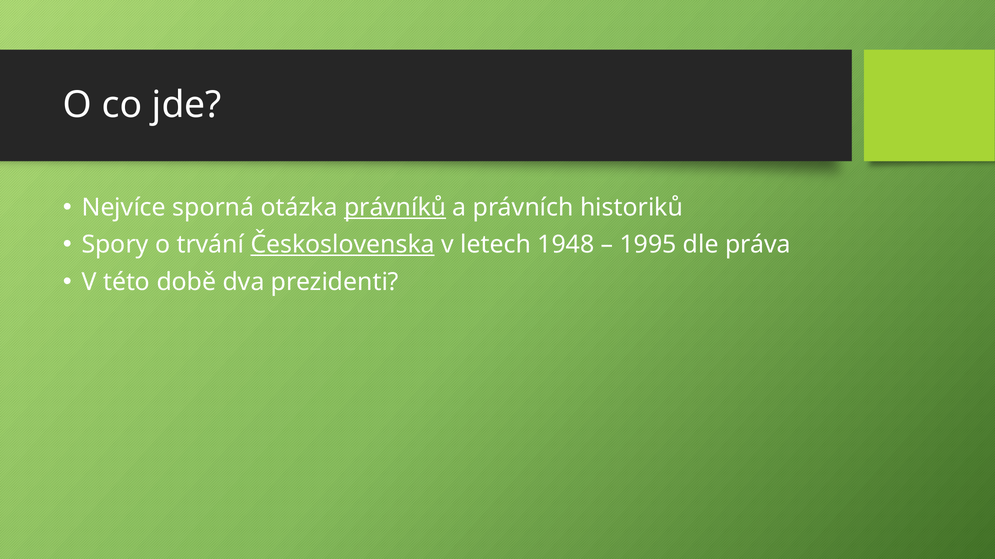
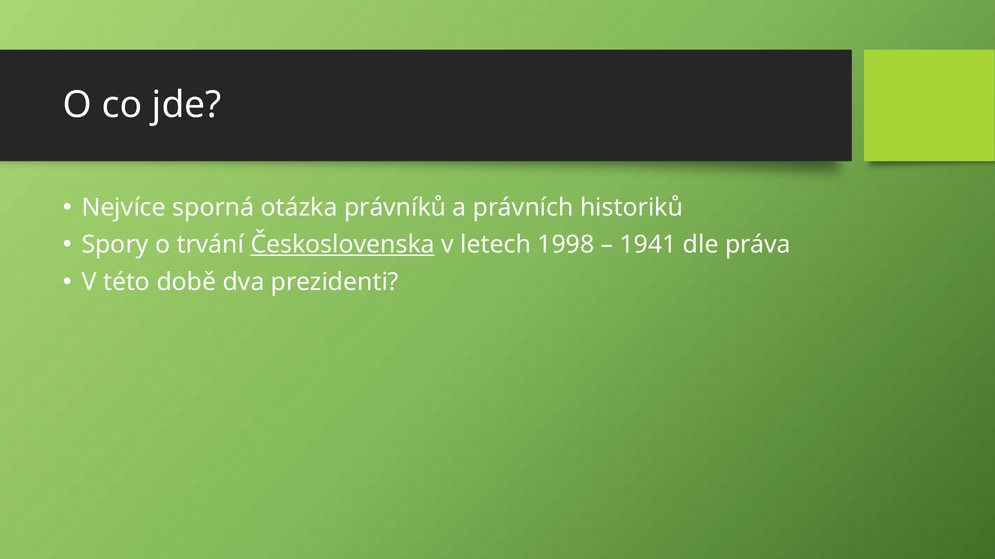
právníků underline: present -> none (395, 208)
1948: 1948 -> 1998 (566, 245)
1995: 1995 -> 1941 (648, 245)
